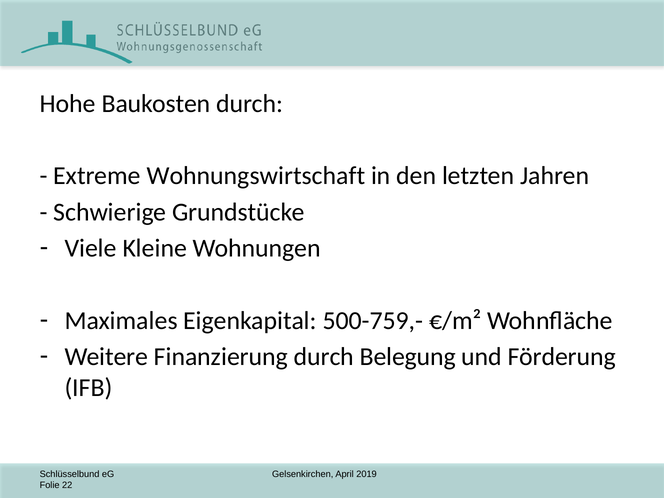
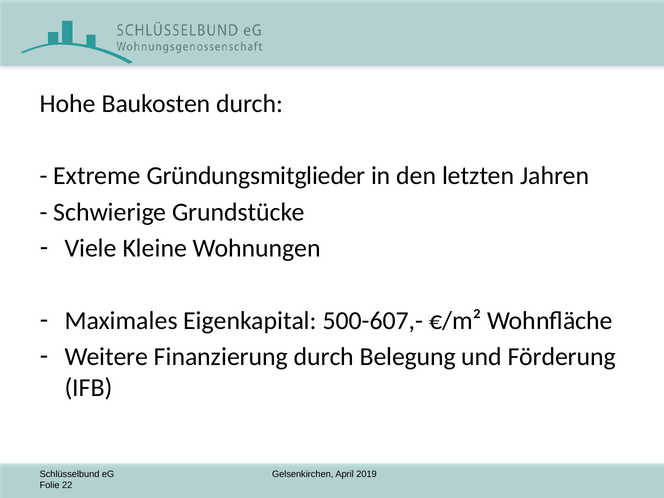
Wohnungswirtschaft: Wohnungswirtschaft -> Gründungsmitglieder (256, 176)
500-759,-: 500-759,- -> 500-607,- (373, 321)
